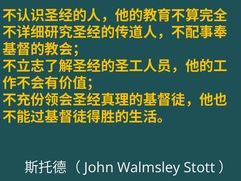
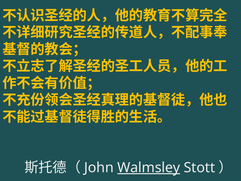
Walmsley underline: none -> present (149, 167)
